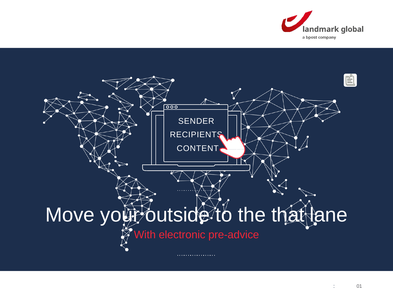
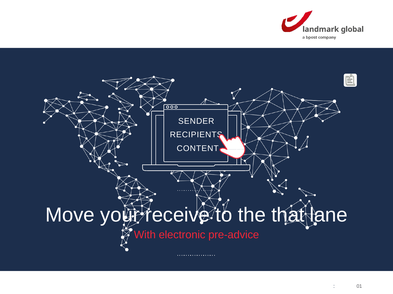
outside: outside -> receive (177, 215)
